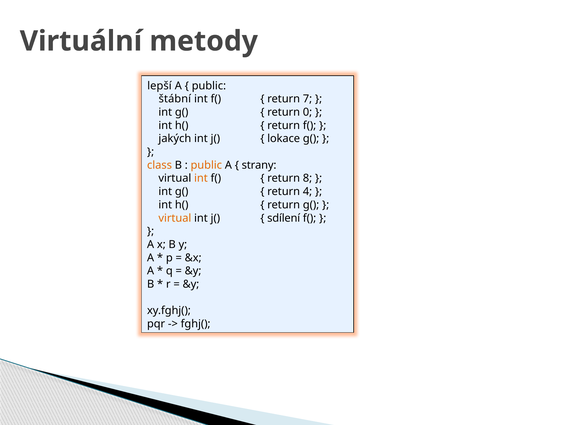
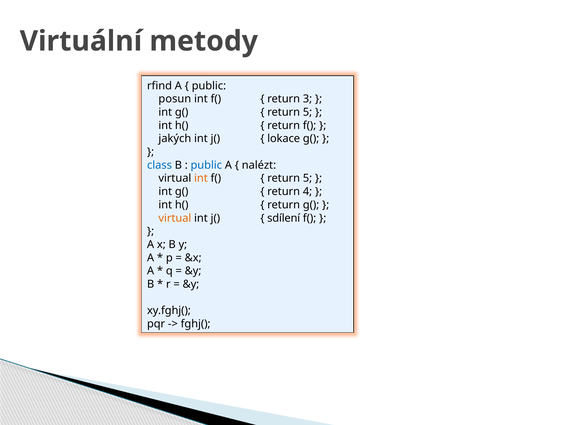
lepší: lepší -> rfind (160, 86)
štábní: štábní -> posun (175, 99)
7: 7 -> 3 (308, 99)
0: 0 -> 5 (308, 112)
class colour: orange -> blue (160, 165)
public colour: orange -> blue (206, 165)
strany: strany -> nalézt (259, 165)
8: 8 -> 5 (308, 178)
